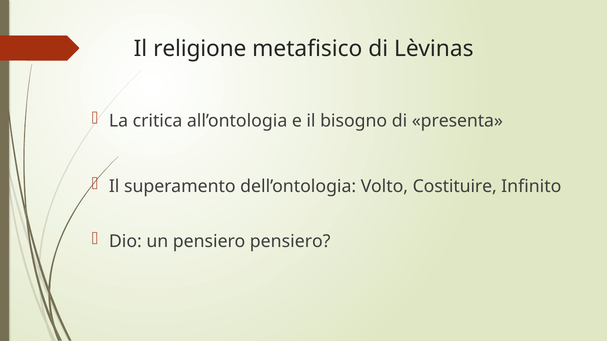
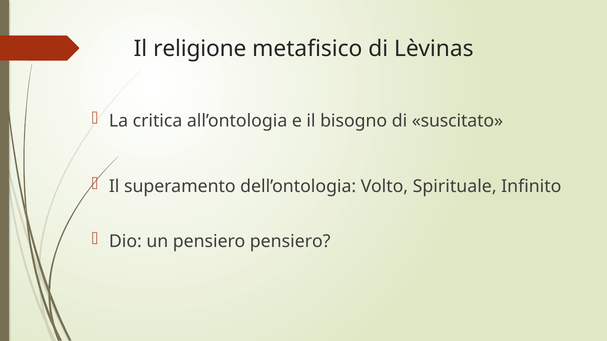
presenta: presenta -> suscitato (457, 121)
Costituire: Costituire -> Spirituale (455, 187)
